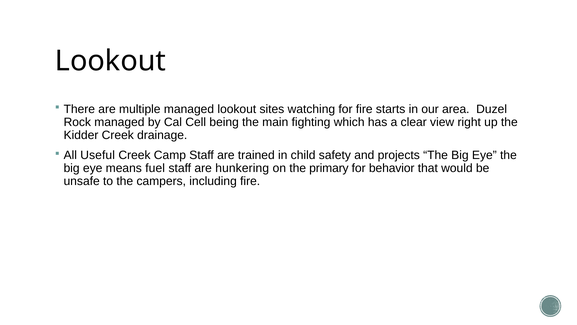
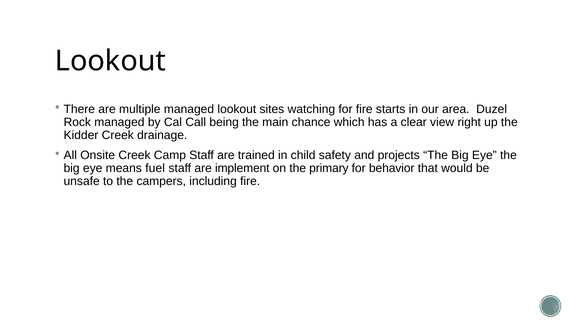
Cell: Cell -> Call (196, 122)
fighting: fighting -> chance (311, 122)
Useful: Useful -> Onsite (98, 155)
hunkering: hunkering -> implement (242, 168)
